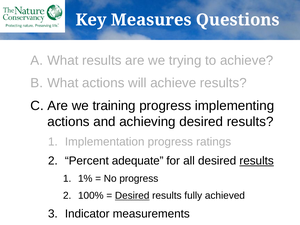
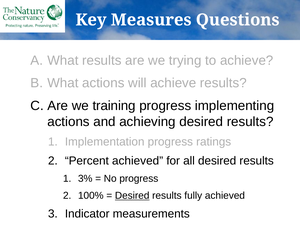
Percent adequate: adequate -> achieved (138, 161)
results underline: present -> none (257, 161)
1%: 1% -> 3% (85, 179)
